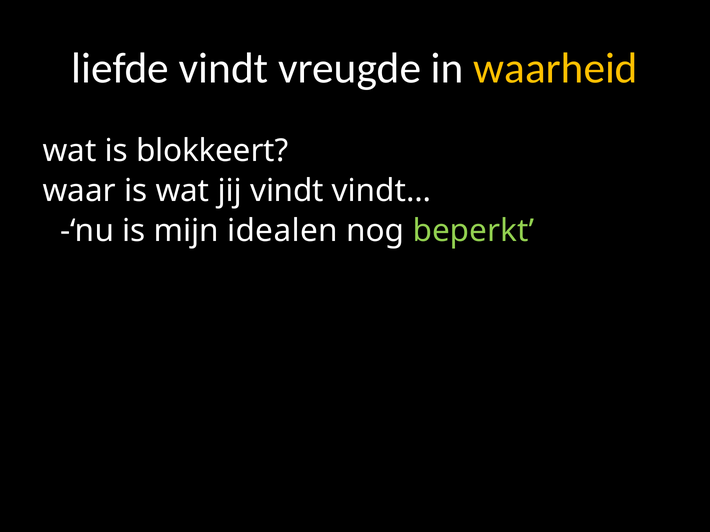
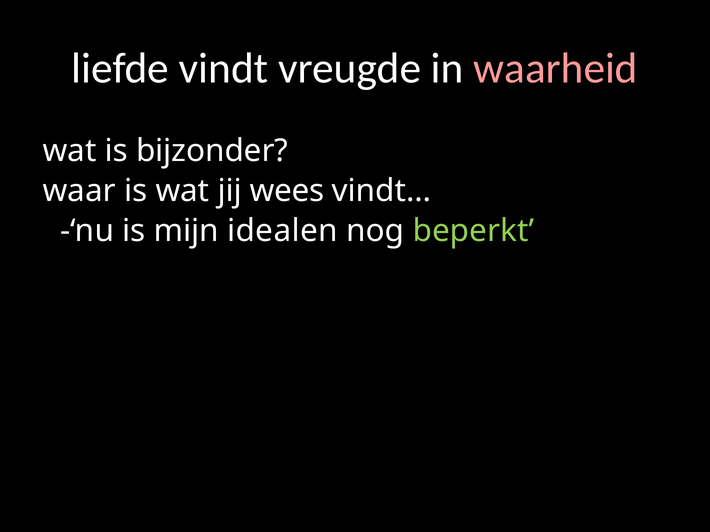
waarheid colour: yellow -> pink (556, 69)
blokkeert: blokkeert -> bijzonder (212, 151)
jij vindt: vindt -> wees (287, 191)
